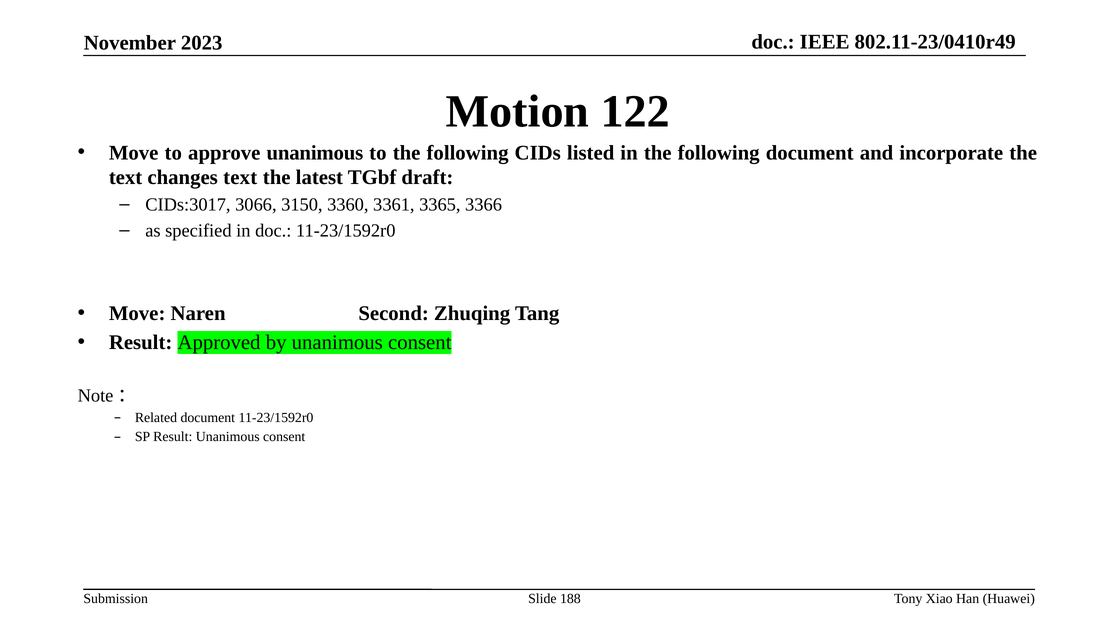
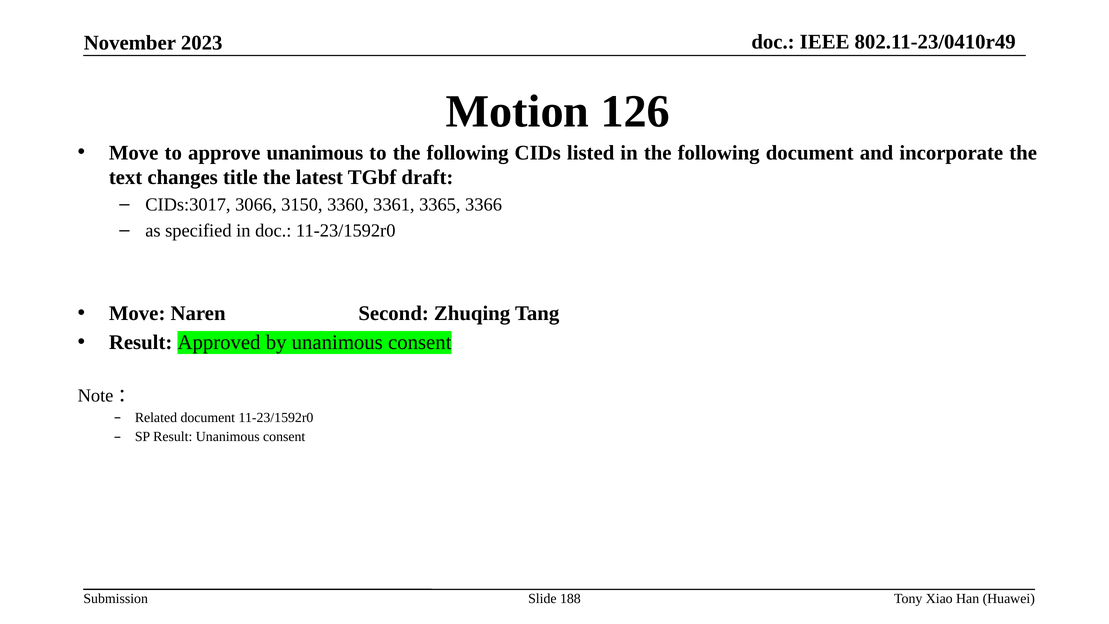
122: 122 -> 126 (635, 111)
changes text: text -> title (240, 178)
